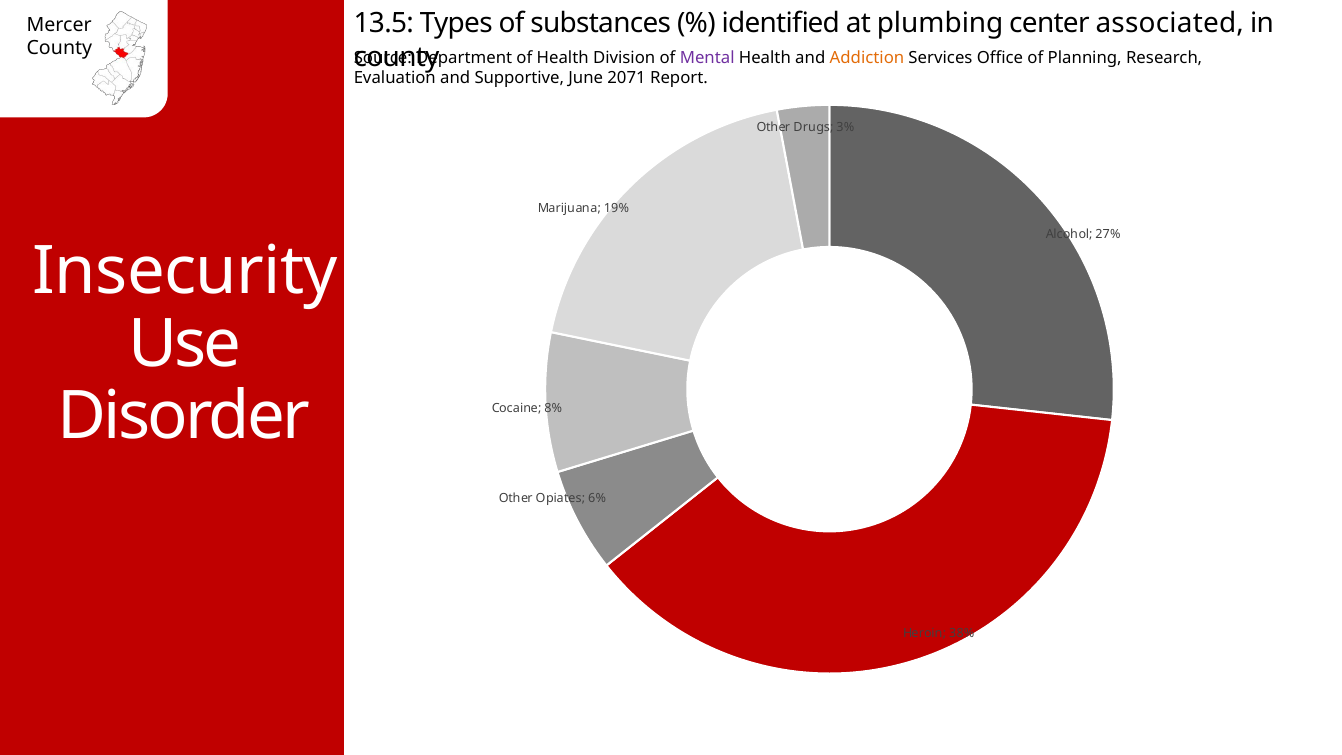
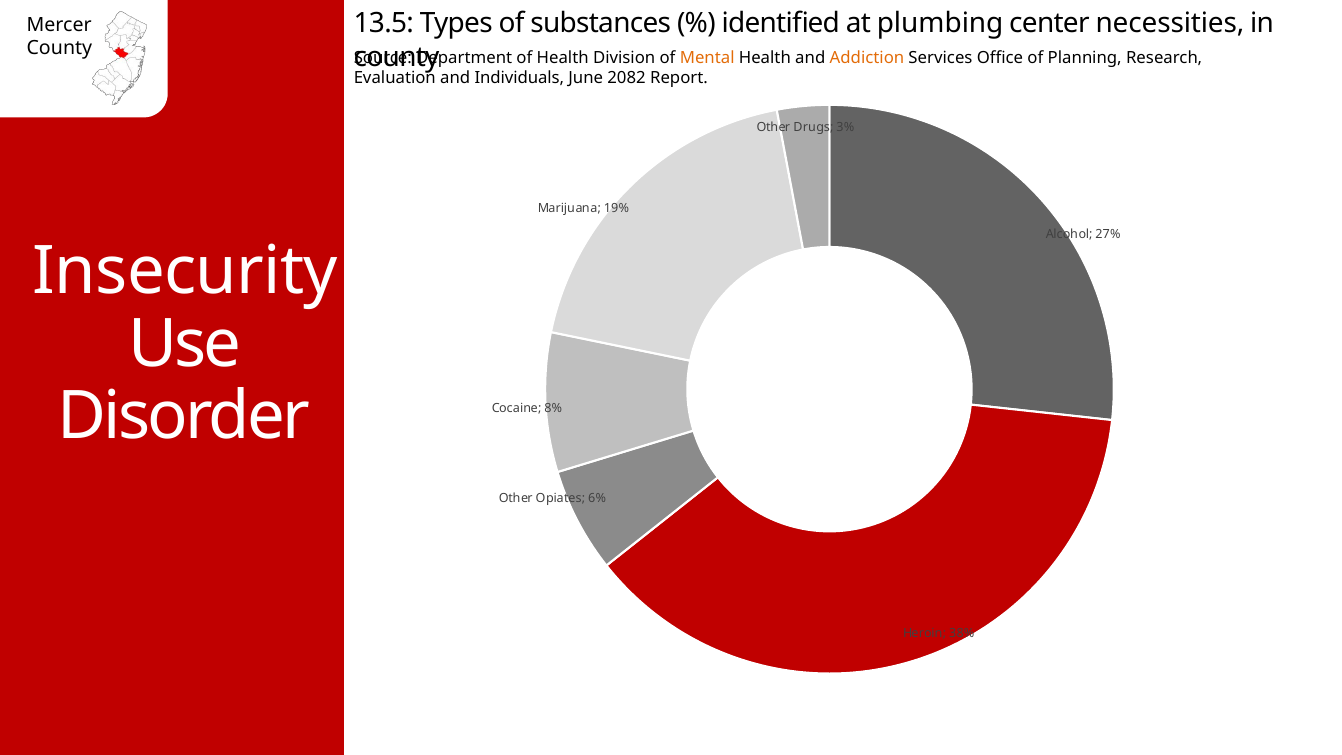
associated: associated -> necessities (1170, 24)
Mental colour: purple -> orange (707, 58)
Supportive: Supportive -> Individuals (519, 78)
2071: 2071 -> 2082 (627, 78)
